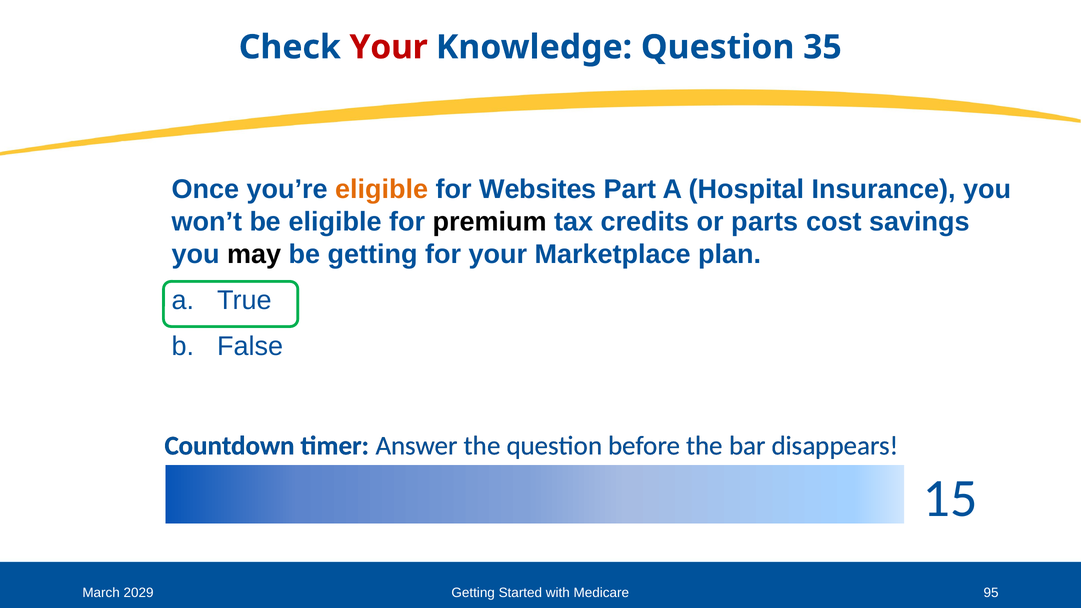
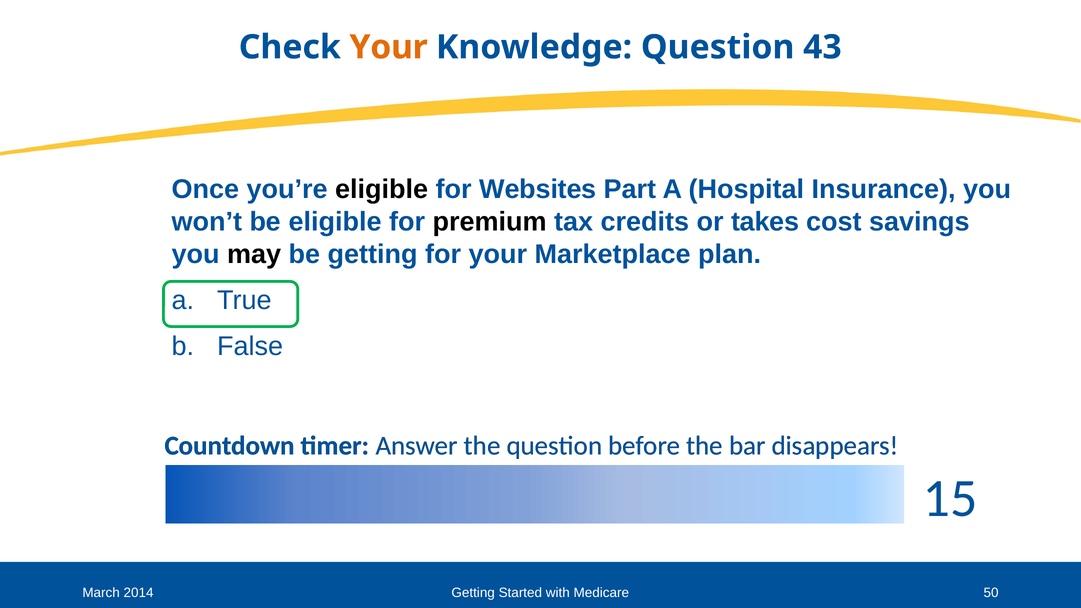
Your colour: red -> orange (389, 47)
35: 35 -> 43 (822, 47)
eligible colour: orange -> black (382, 189)
parts: parts -> takes (765, 222)
2029: 2029 -> 2014 (139, 593)
95: 95 -> 50 (991, 593)
